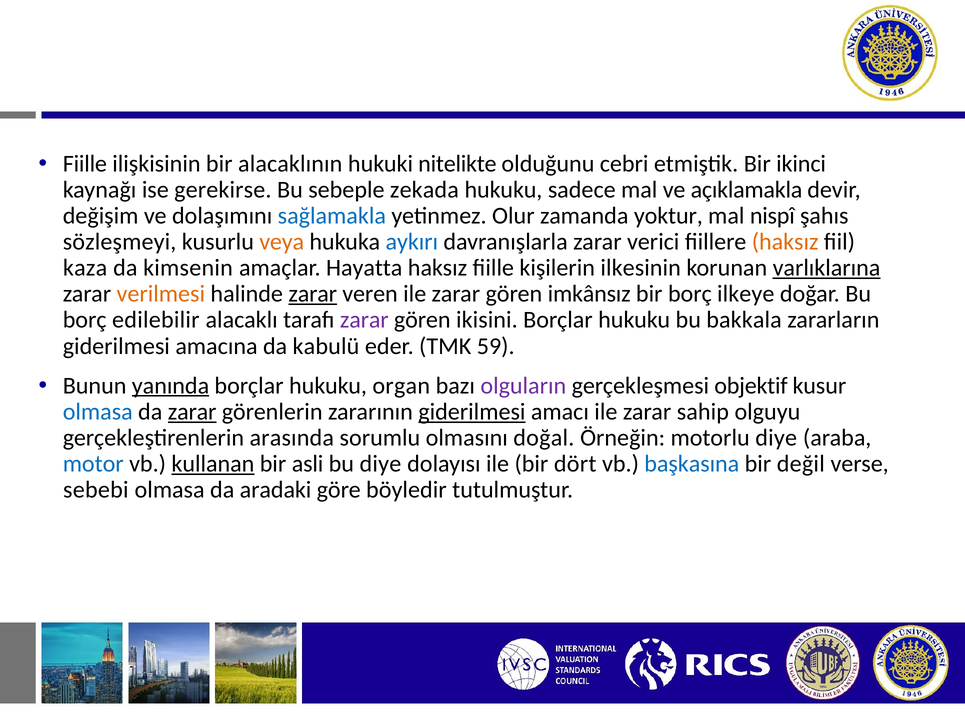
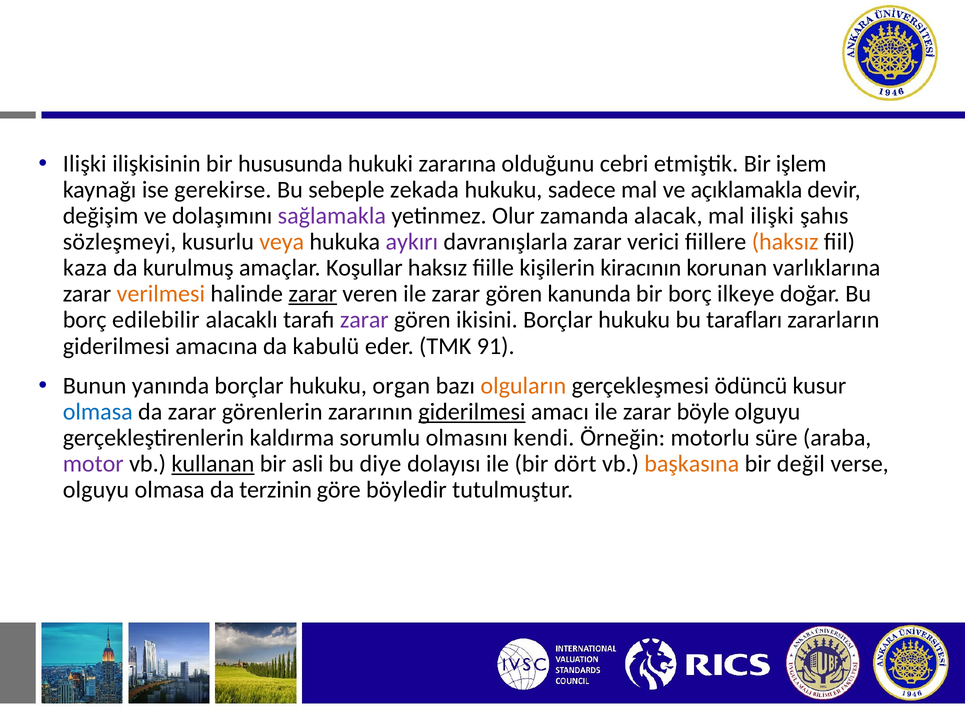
Fiille: Fiille -> Ilişki (85, 164)
alacaklının: alacaklının -> hususunda (290, 164)
nitelikte: nitelikte -> zararına (457, 164)
ikinci: ikinci -> işlem (801, 164)
sağlamakla colour: blue -> purple (332, 216)
yoktur: yoktur -> alacak (668, 216)
mal nispî: nispî -> ilişki (772, 216)
aykırı colour: blue -> purple (412, 242)
kimsenin: kimsenin -> kurulmuş (188, 268)
Hayatta: Hayatta -> Koşullar (364, 268)
ilkesinin: ilkesinin -> kiracının (641, 268)
varlıklarına underline: present -> none (826, 268)
imkânsız: imkânsız -> kanunda (589, 294)
bakkala: bakkala -> tarafları (744, 320)
59: 59 -> 91 (496, 346)
yanında underline: present -> none (171, 385)
olguların colour: purple -> orange (523, 385)
objektif: objektif -> ödüncü (751, 385)
zarar underline: present -> none (192, 412)
sahip: sahip -> böyle (703, 412)
arasında: arasında -> kaldırma (292, 438)
doğal: doğal -> kendi (544, 438)
motorlu diye: diye -> süre (776, 438)
motor colour: blue -> purple (93, 464)
başkasına colour: blue -> orange (692, 464)
sebebi: sebebi -> olguyu (96, 490)
aradaki: aradaki -> terzinin (276, 490)
